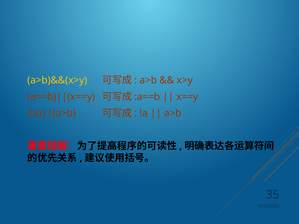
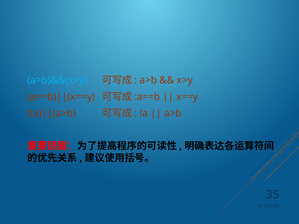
a>b)&&(x>y colour: yellow -> light blue (57, 80)
